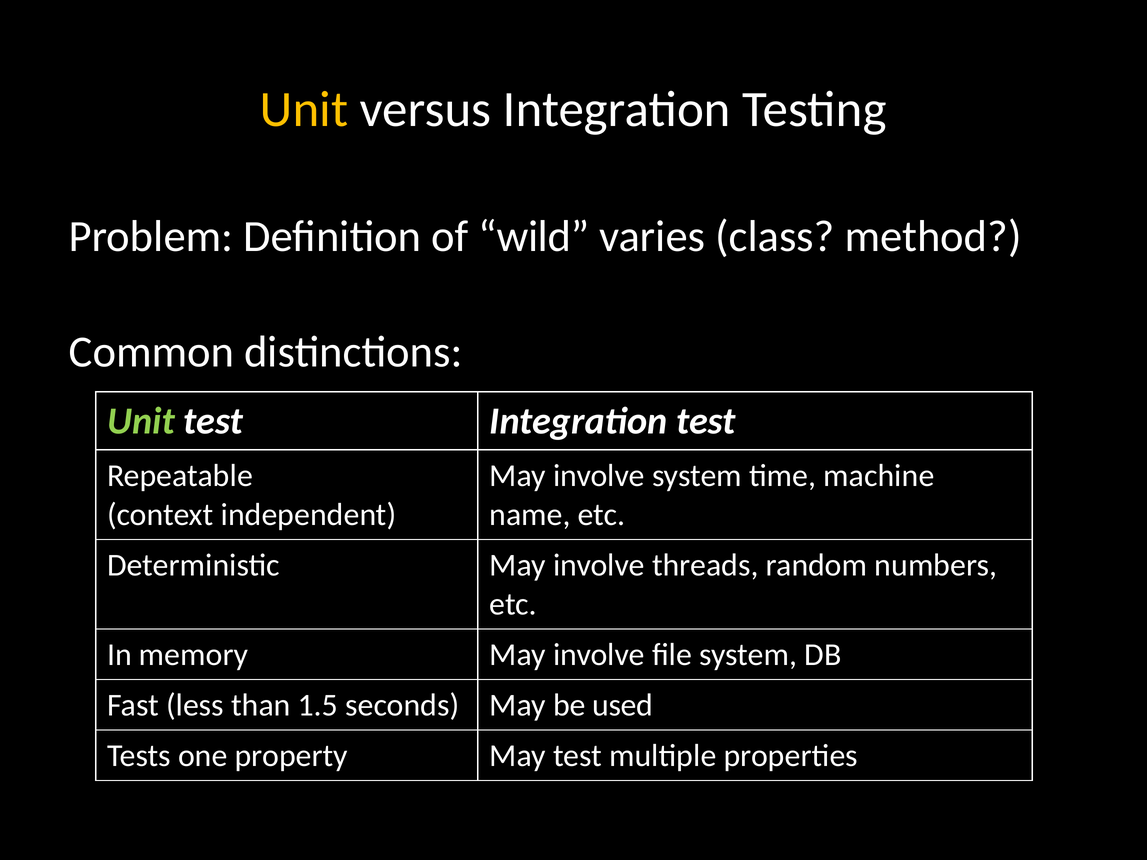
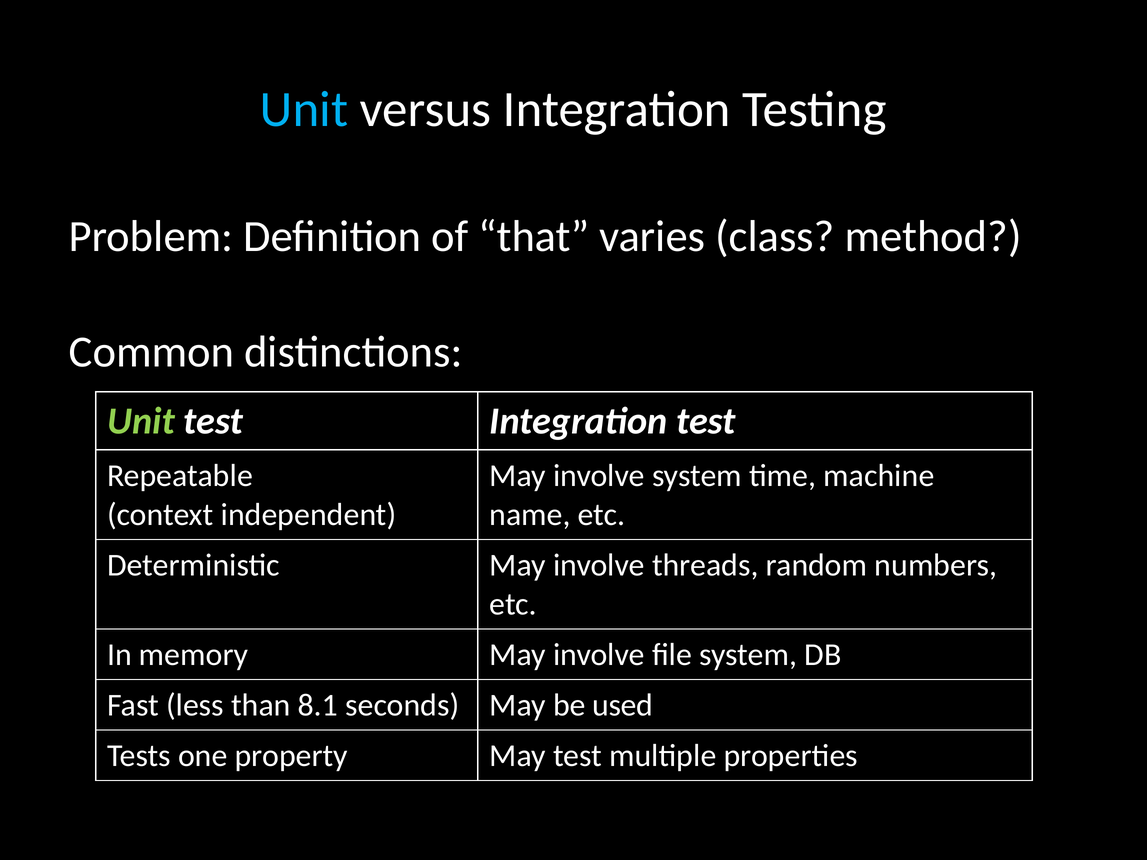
Unit colour: yellow -> light blue (304, 110)
wild: wild -> that (534, 236)
1.5: 1.5 -> 8.1 (318, 705)
